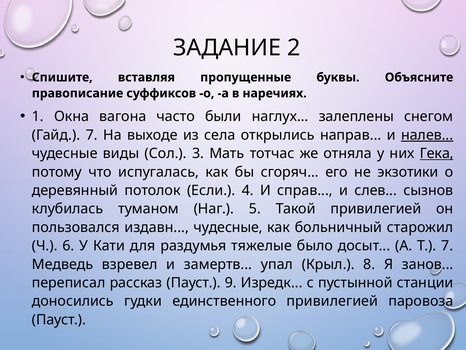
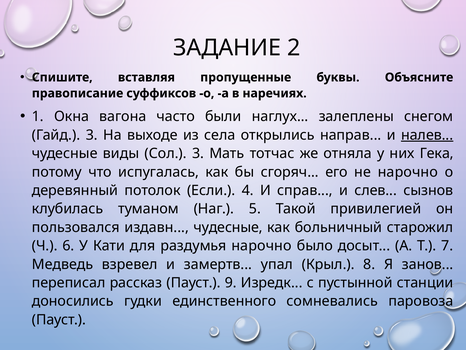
Гайд 7: 7 -> 3 (92, 135)
Гека underline: present -> none (437, 153)
не экзотики: экзотики -> нарочно (408, 172)
раздумья тяжелые: тяжелые -> нарочно (262, 245)
единственного привилегией: привилегией -> сомневались (332, 301)
